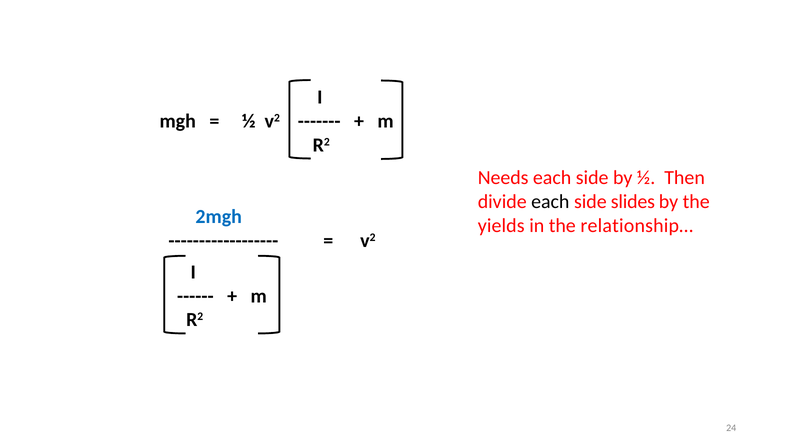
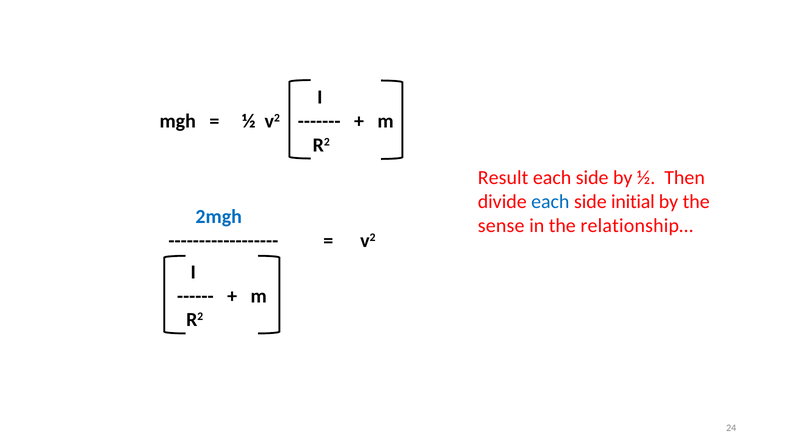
Needs: Needs -> Result (503, 178)
each colour: black -> blue (550, 202)
slides: slides -> initial (633, 202)
yields: yields -> sense (501, 226)
